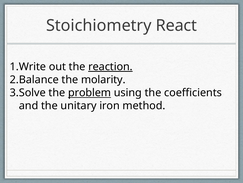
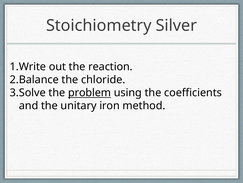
React: React -> Silver (176, 25)
reaction underline: present -> none (110, 66)
molarity: molarity -> chloride (103, 79)
